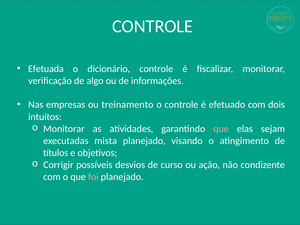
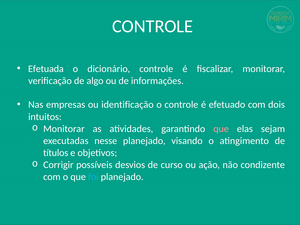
treinamento: treinamento -> identificação (127, 105)
mista: mista -> nesse (106, 141)
foi colour: pink -> light blue (93, 177)
